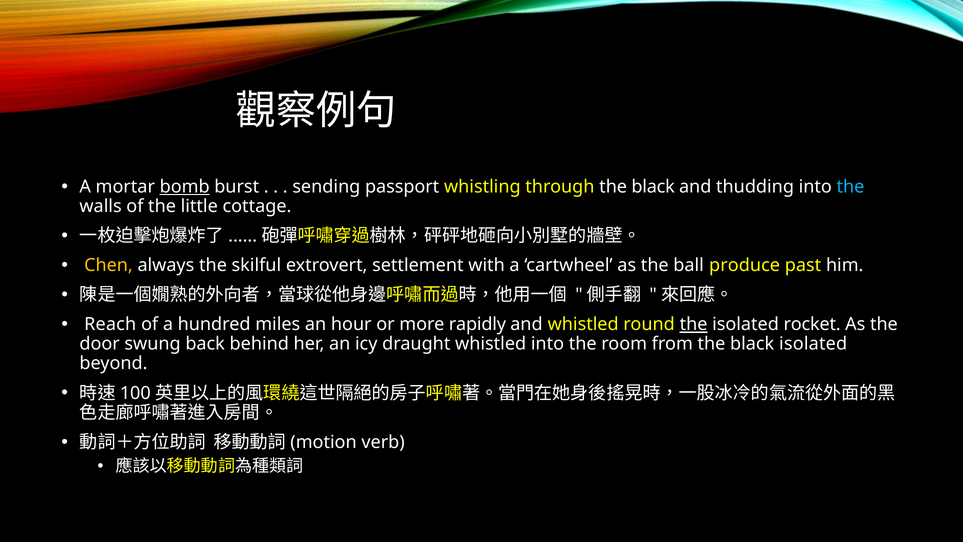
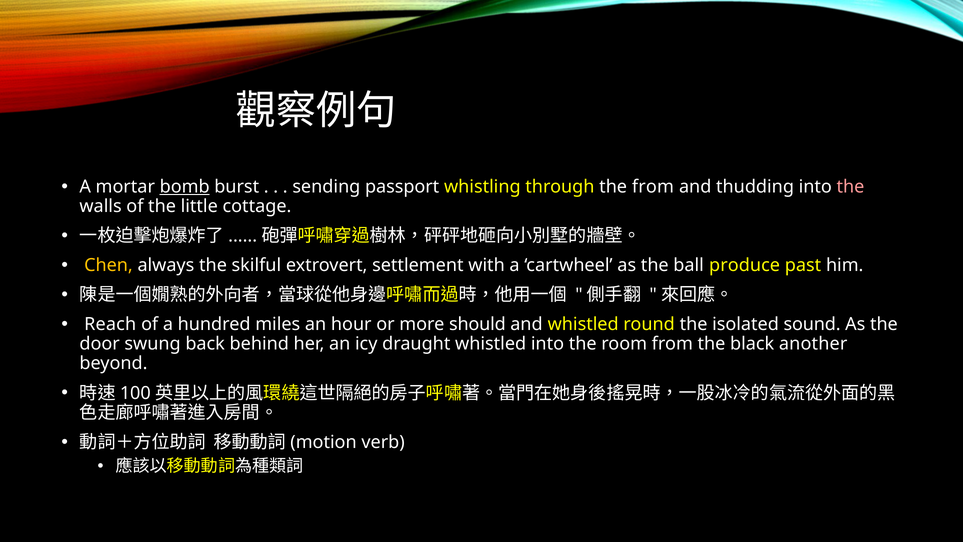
through the black: black -> from (653, 187)
the colour: light blue -> pink (850, 187)
rapidly: rapidly -> should (477, 324)
the underline: present -> none (694, 324)
rocket: rocket -> sound (812, 324)
black isolated: isolated -> another (813, 344)
